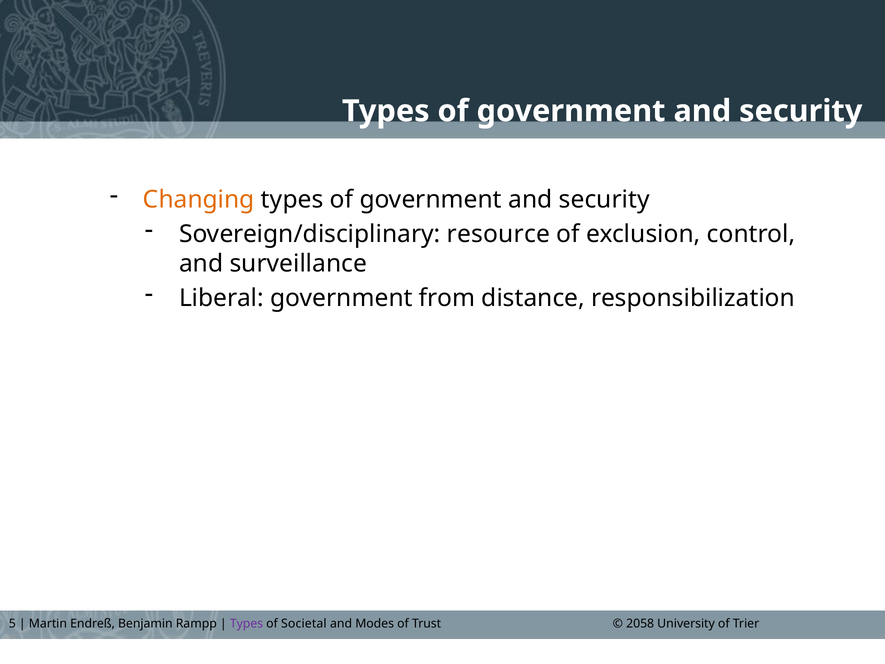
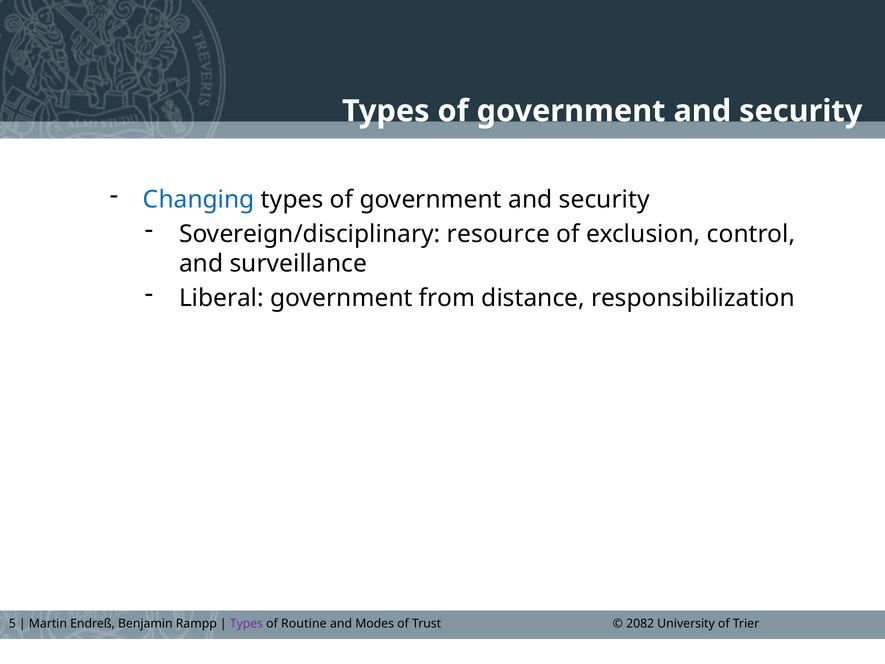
Changing colour: orange -> blue (199, 199)
Societal: Societal -> Routine (304, 623)
2058: 2058 -> 2082 (640, 623)
